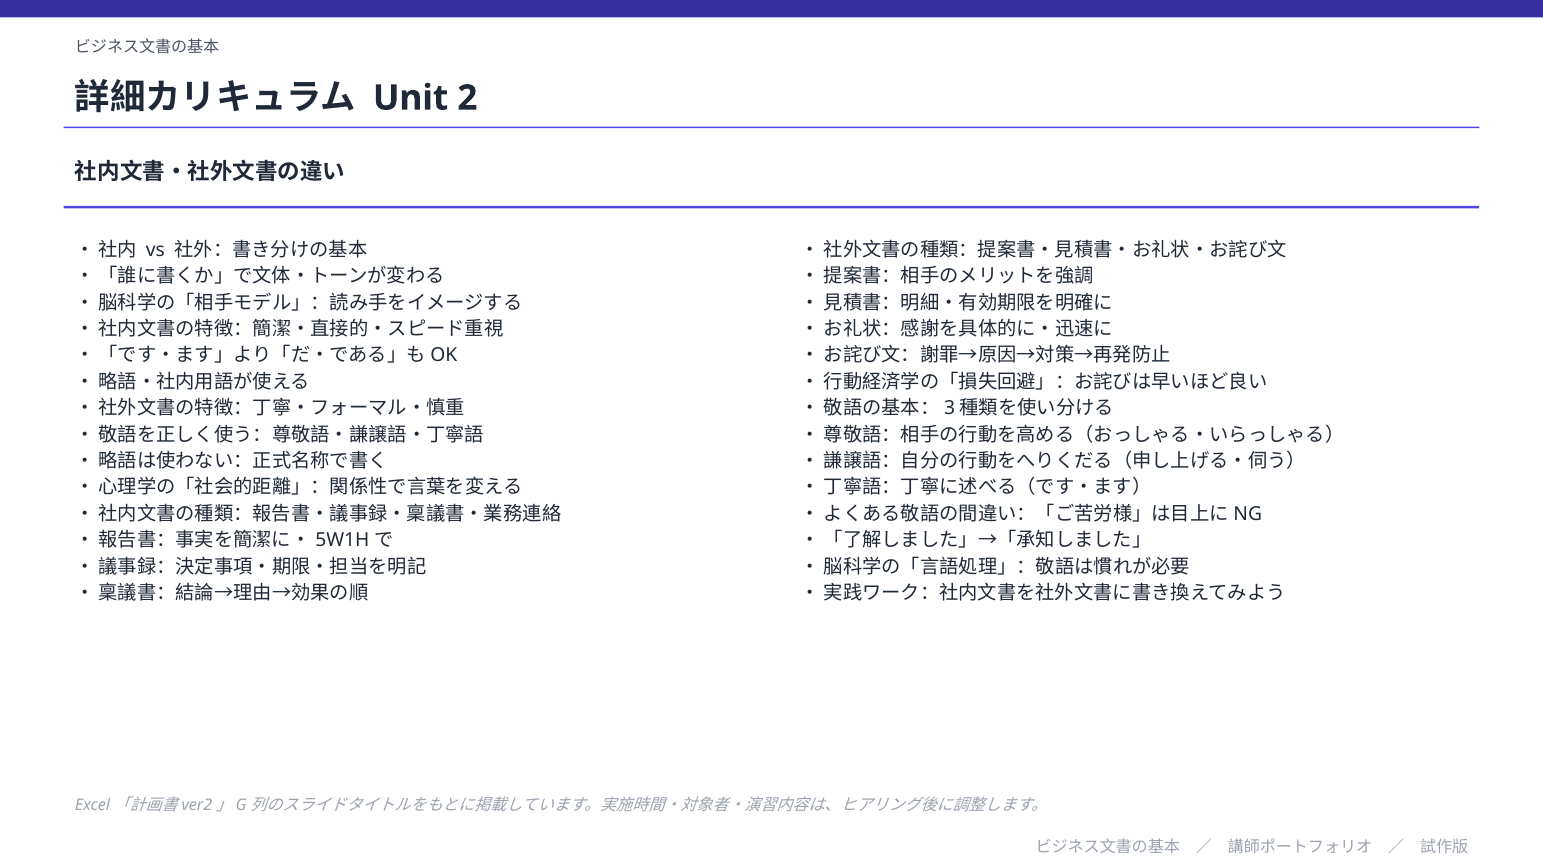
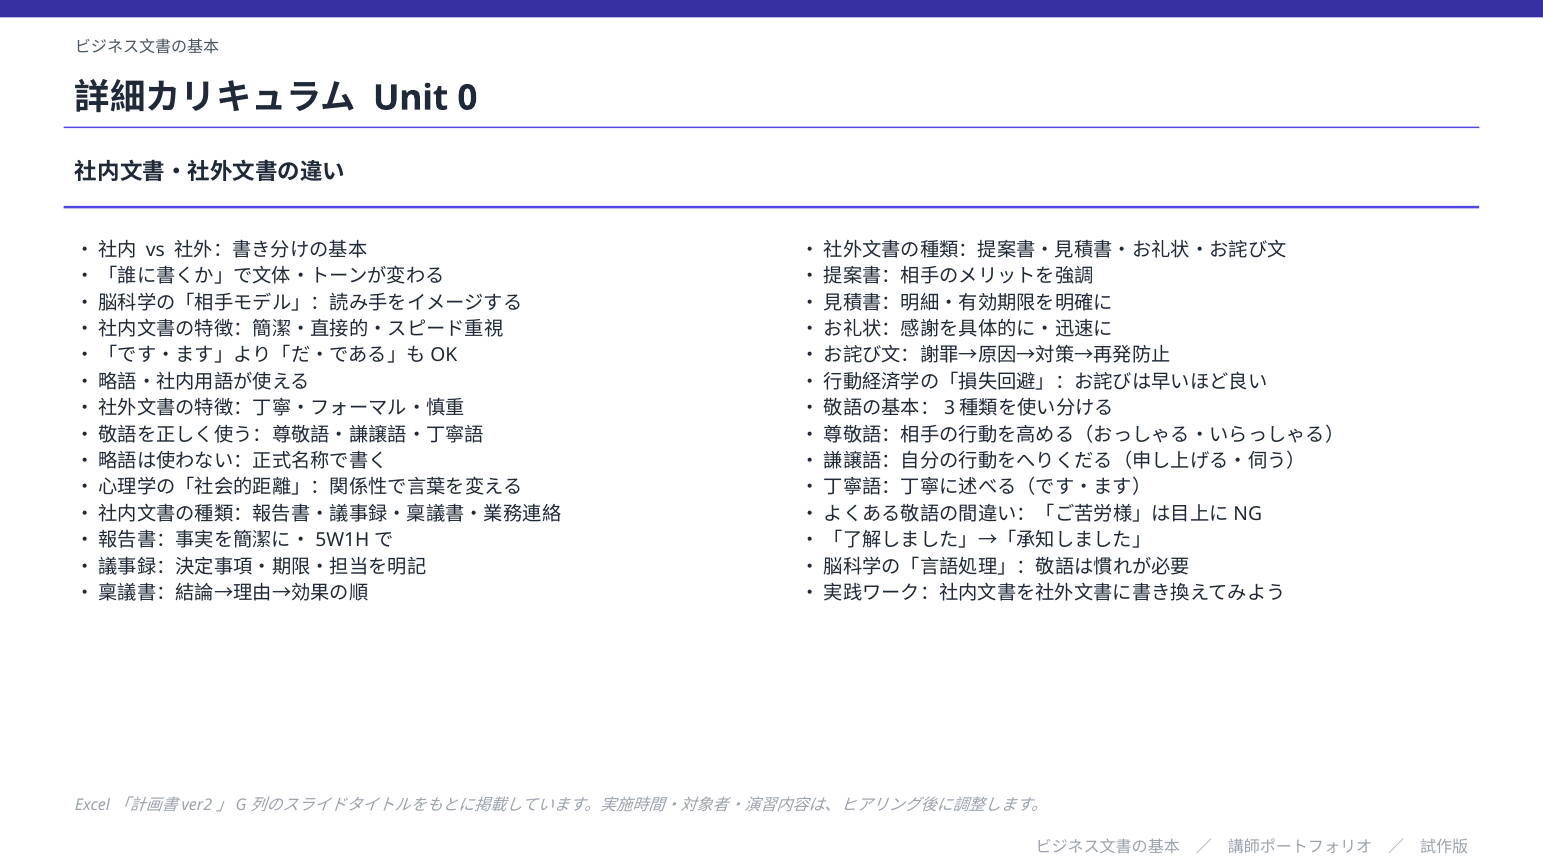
2: 2 -> 0 (467, 98)
